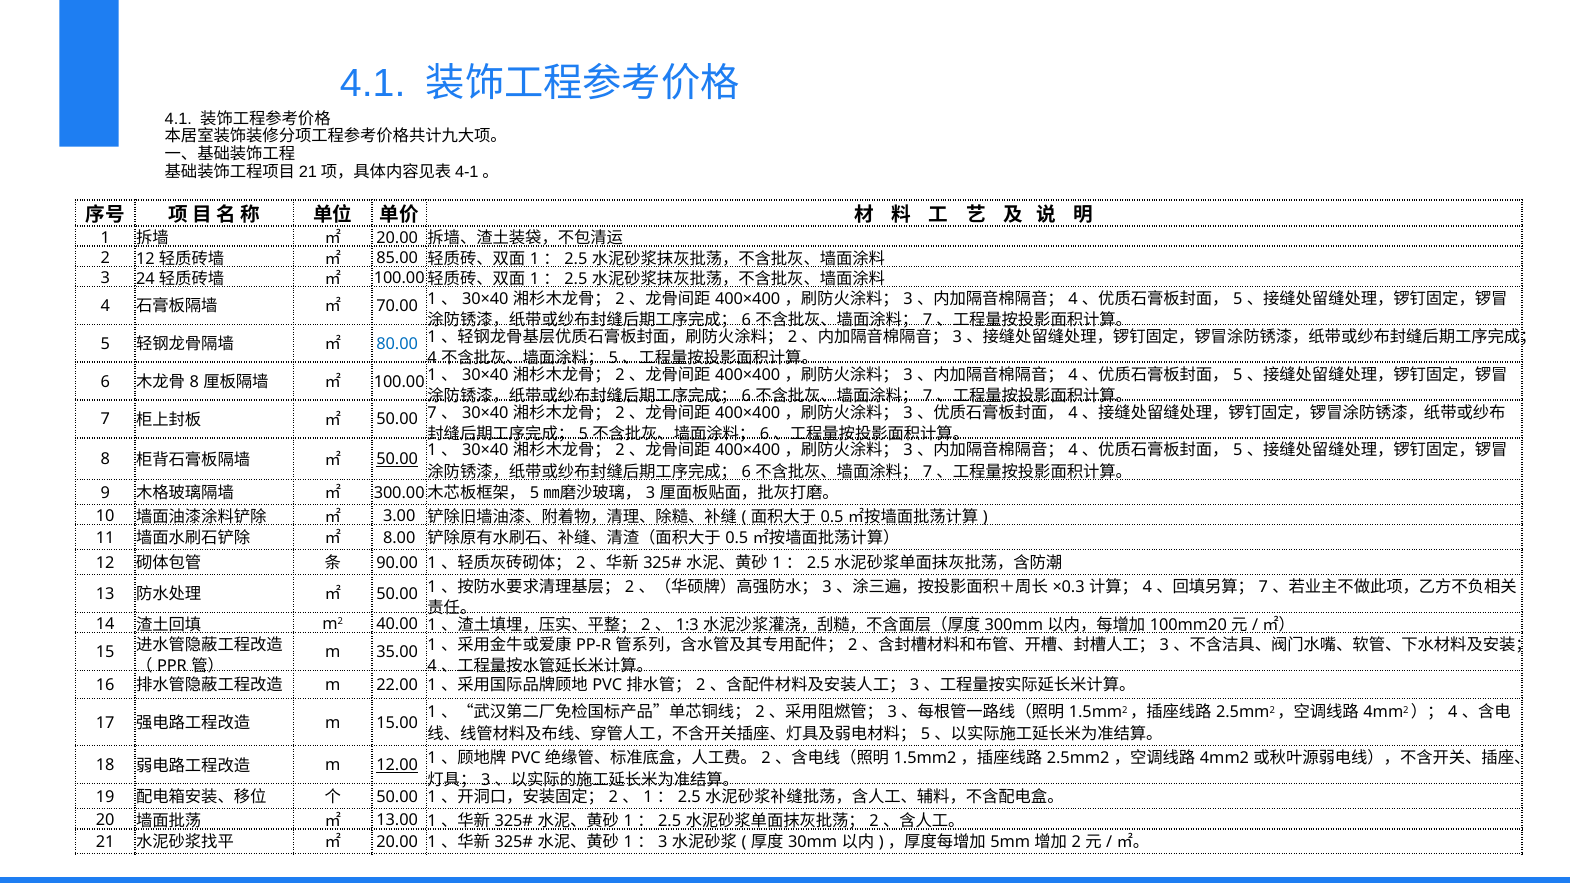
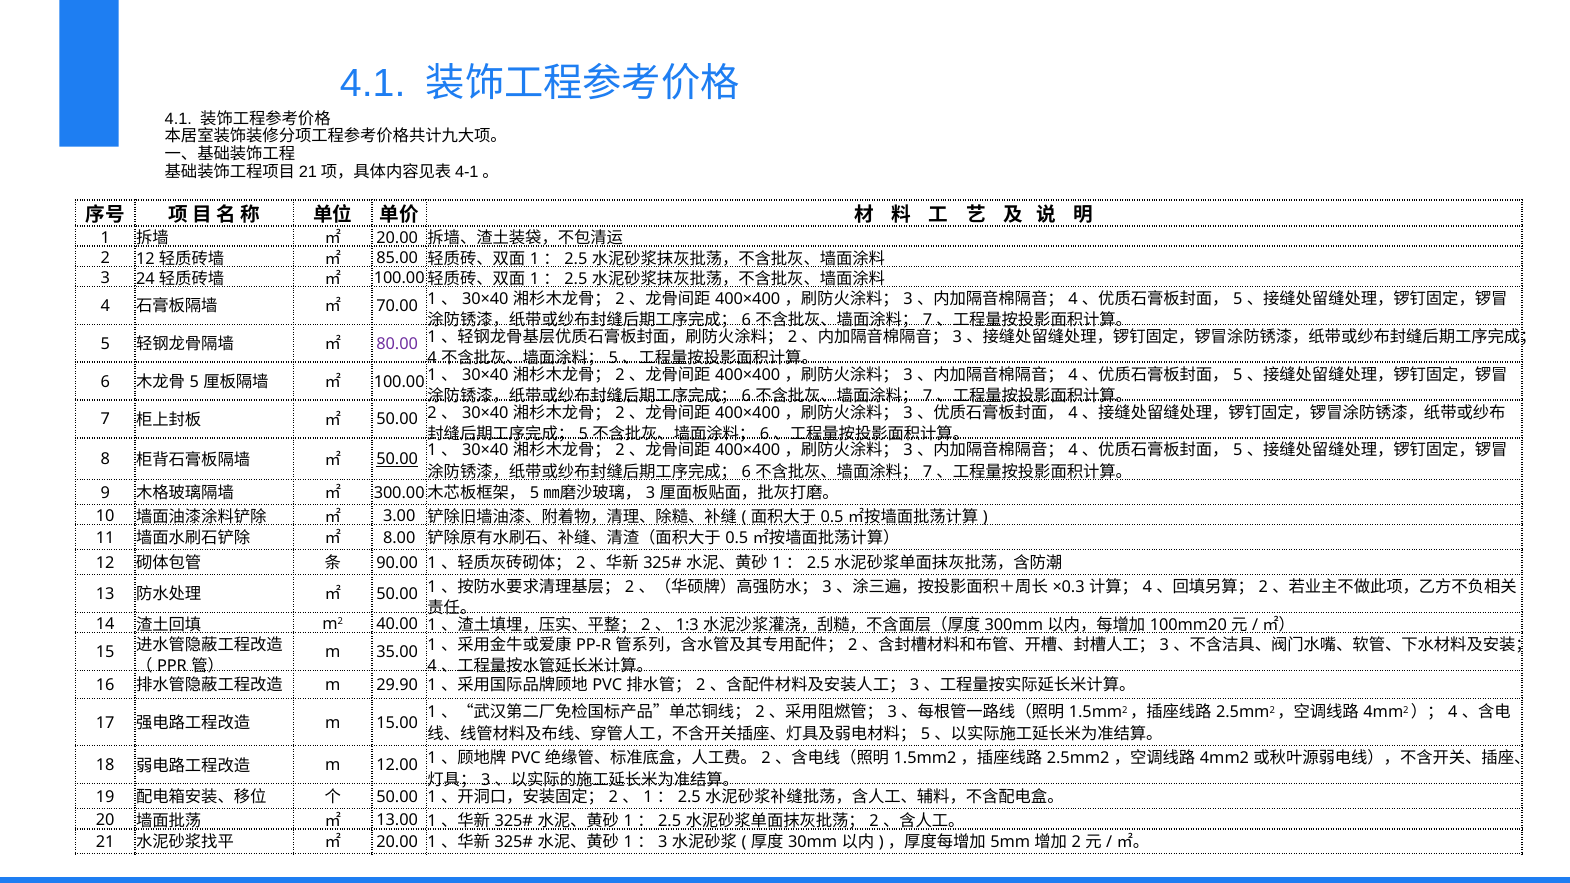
80.00 colour: blue -> purple (397, 344)
8: 8 -> 5 (194, 382)
50.00 7: 7 -> 2 (432, 413)
7: 7 -> 2 (1263, 587)
22.00: 22.00 -> 29.90 (397, 685)
12.00 underline: present -> none (397, 765)
